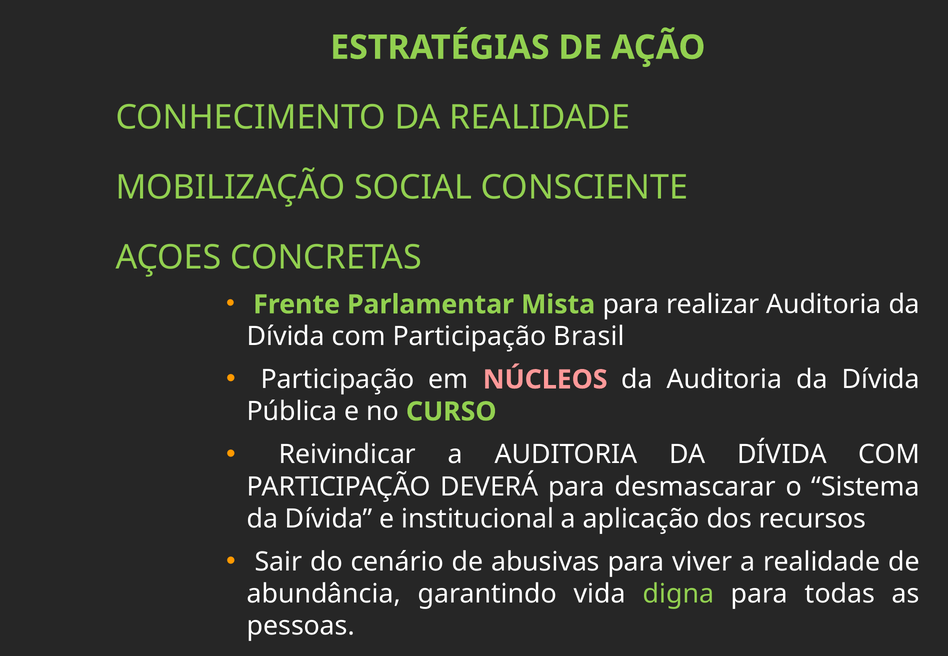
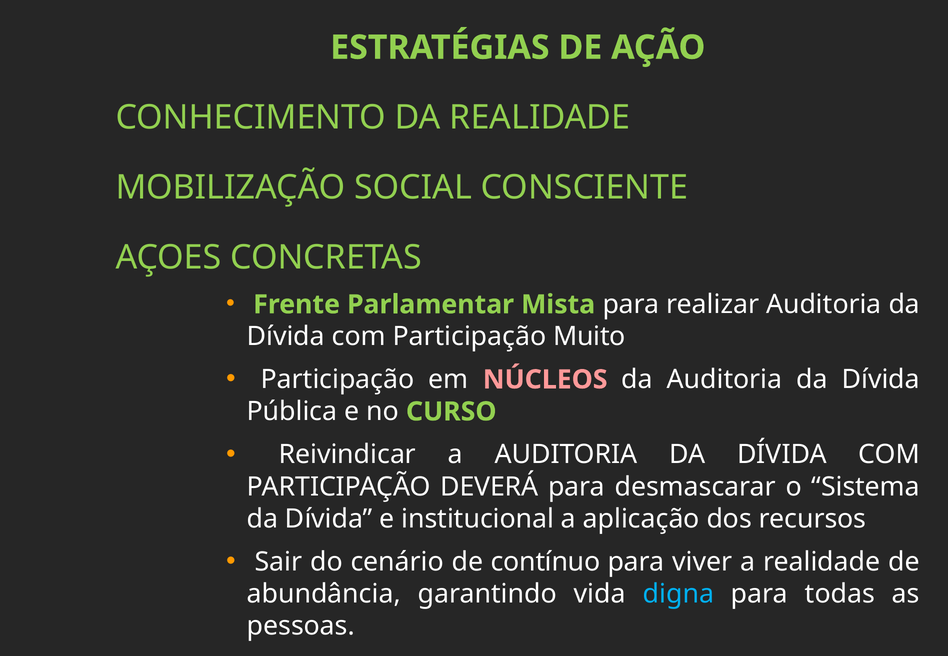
Brasil: Brasil -> Muito (589, 337)
abusivas: abusivas -> contínuo (546, 562)
digna colour: light green -> light blue (678, 594)
